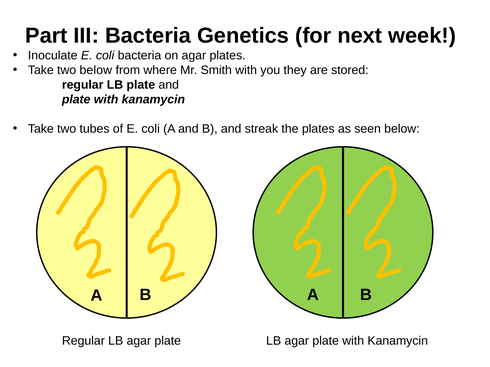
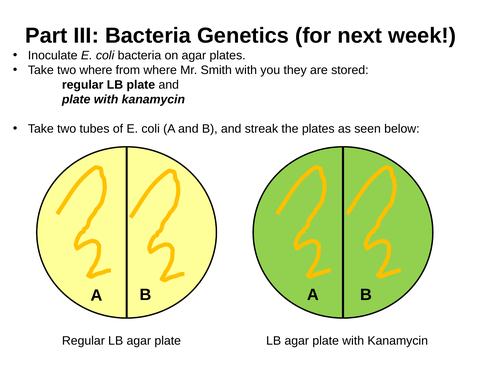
two below: below -> where (96, 70)
